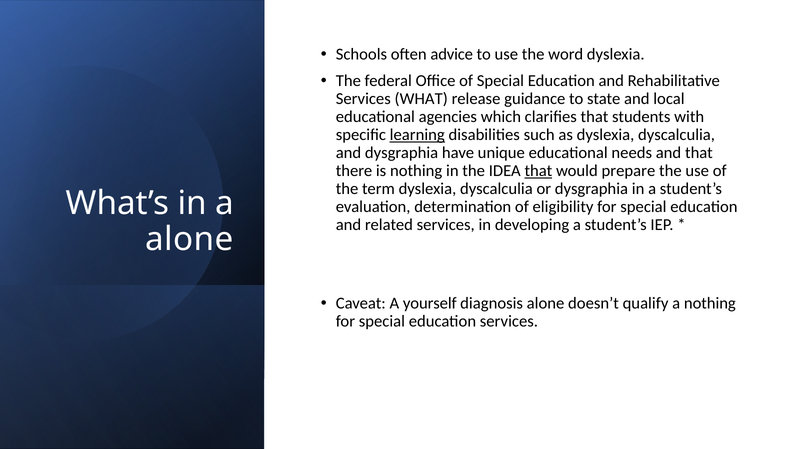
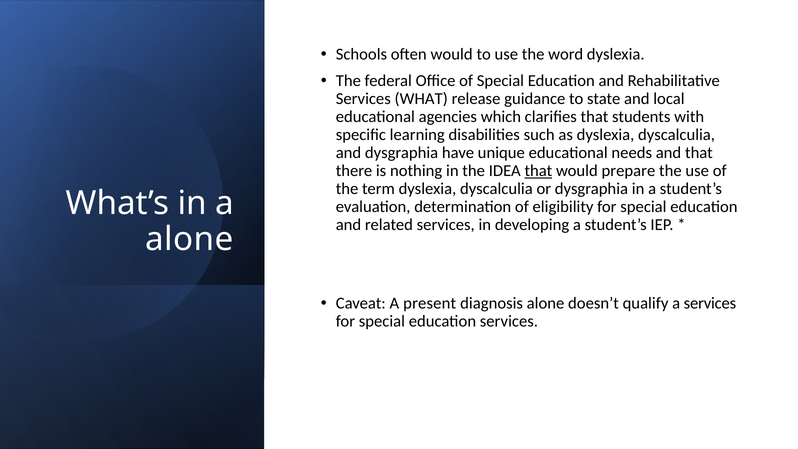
often advice: advice -> would (452, 54)
learning underline: present -> none (417, 135)
yourself: yourself -> present (430, 303)
a nothing: nothing -> services (710, 303)
